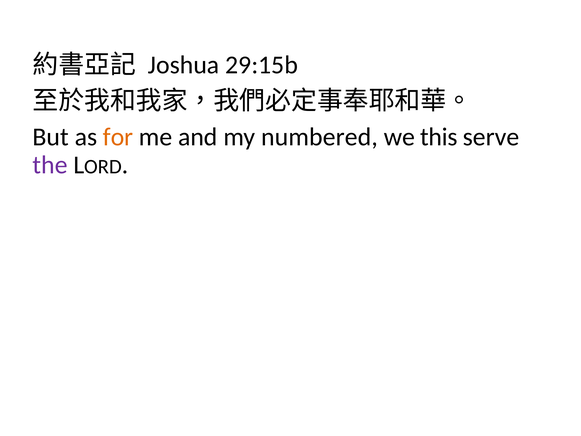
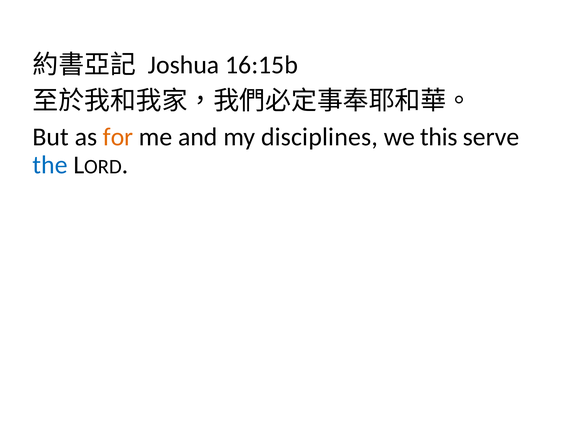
29:15b: 29:15b -> 16:15b (262, 65)
numbered: numbered -> disciplines (319, 137)
the colour: purple -> blue (50, 165)
